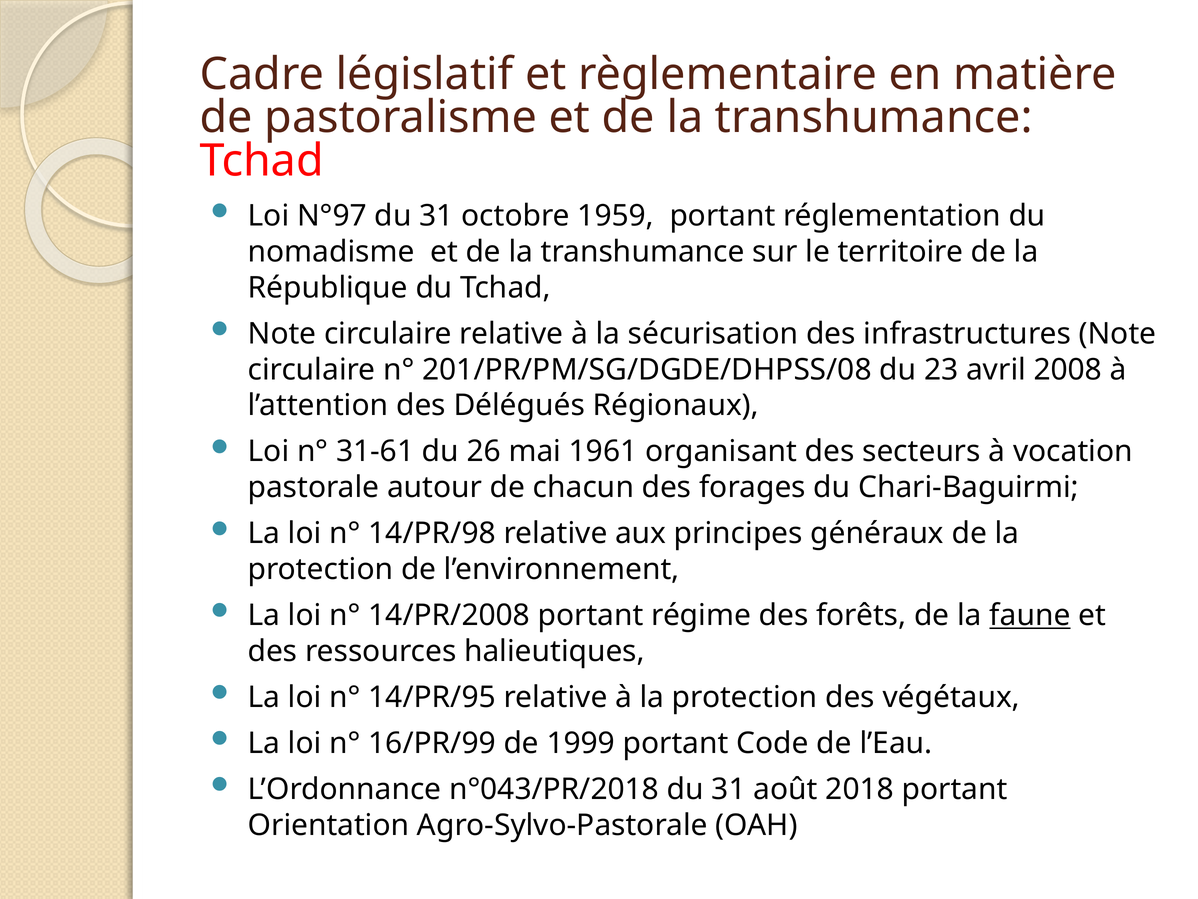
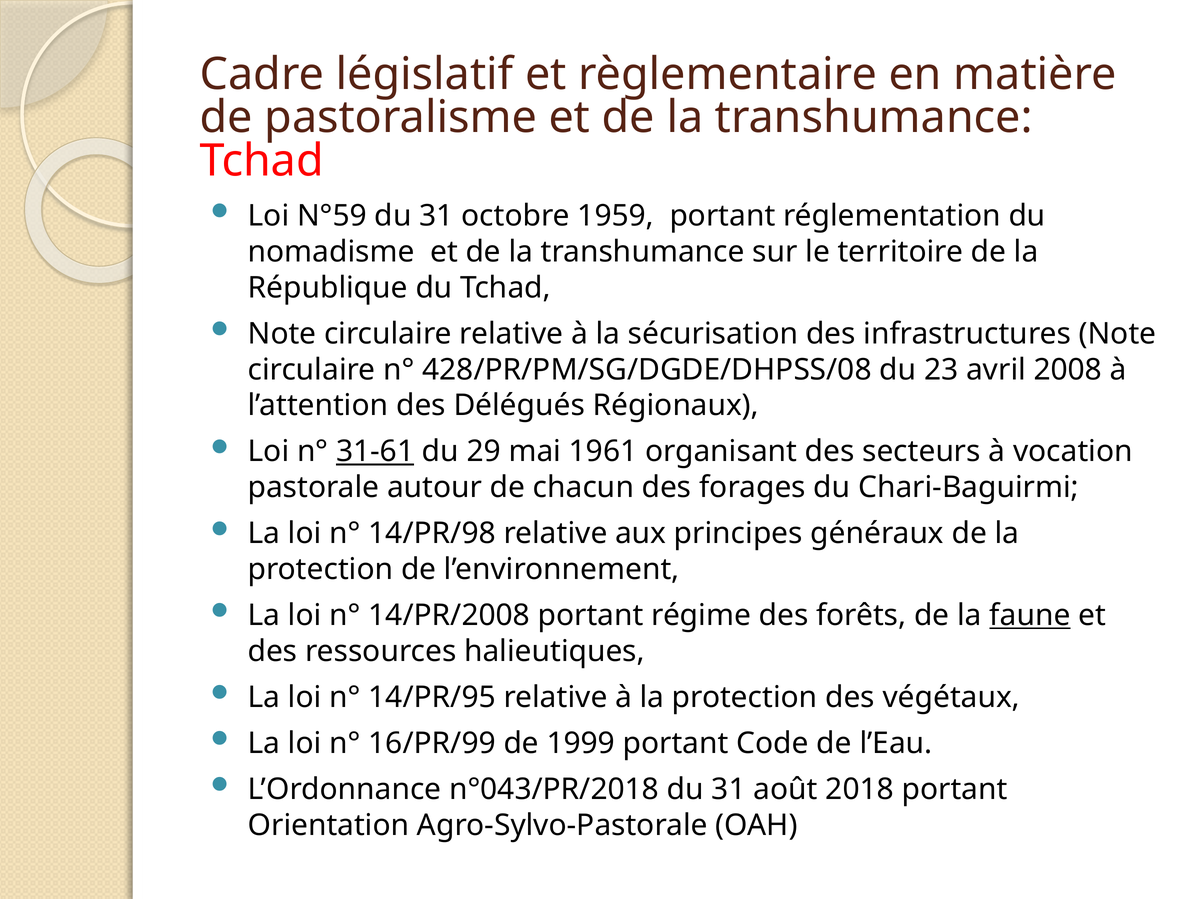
N°97: N°97 -> N°59 (332, 216)
201/PR/PM/SG/DGDE/DHPSS/08: 201/PR/PM/SG/DGDE/DHPSS/08 -> 428/PR/PM/SG/DGDE/DHPSS/08 (647, 369)
31-61 underline: none -> present (375, 451)
26: 26 -> 29 (484, 451)
